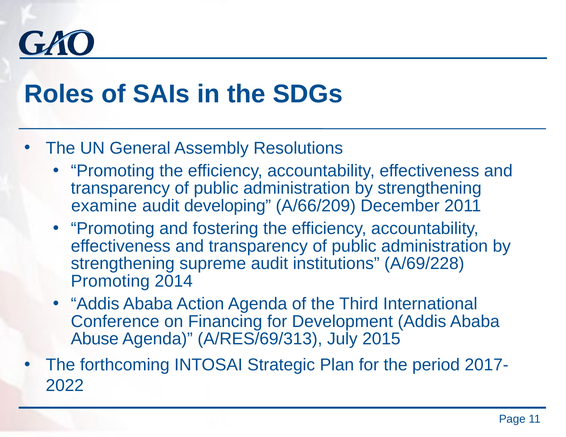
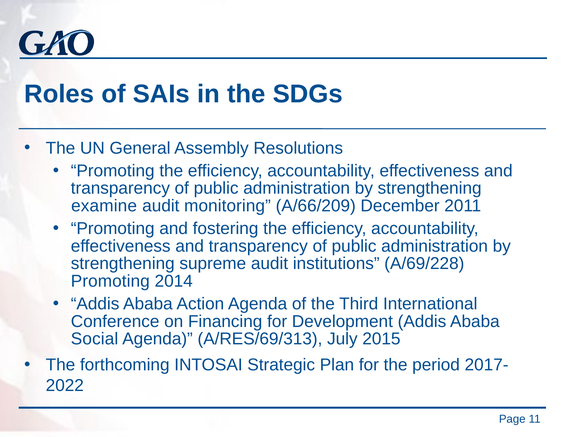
developing: developing -> monitoring (227, 206)
Abuse: Abuse -> Social (95, 339)
